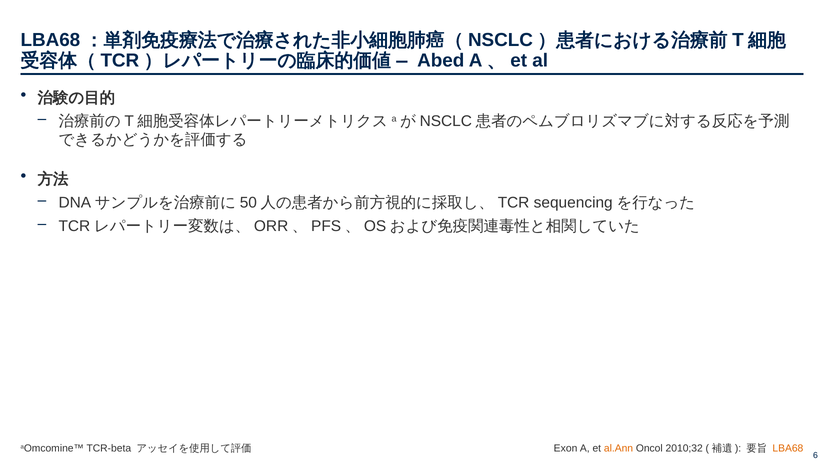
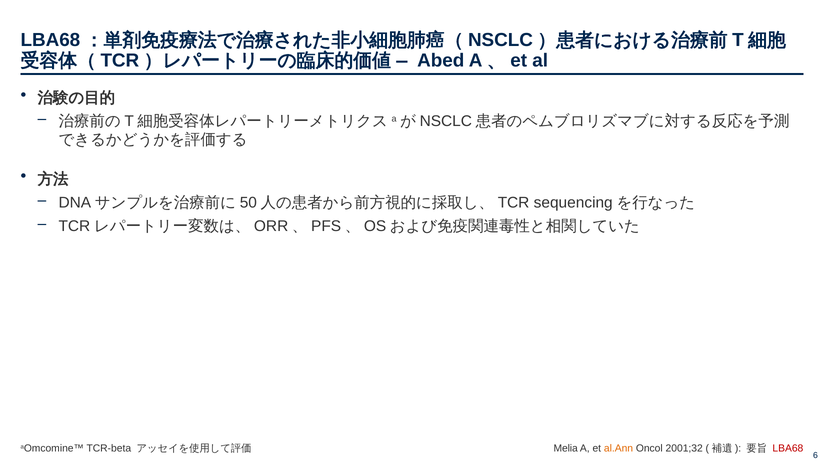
Exon: Exon -> Melia (566, 449)
2010;32: 2010;32 -> 2001;32 (684, 449)
LBA68 colour: orange -> red (788, 449)
